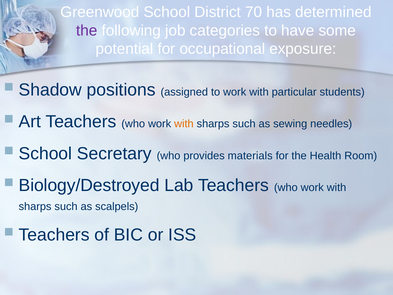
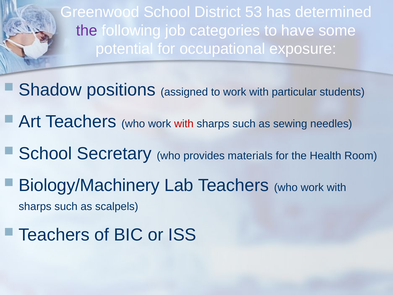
70: 70 -> 53 (254, 12)
with colour: orange -> red (184, 124)
Biology/Destroyed: Biology/Destroyed -> Biology/Machinery (89, 185)
